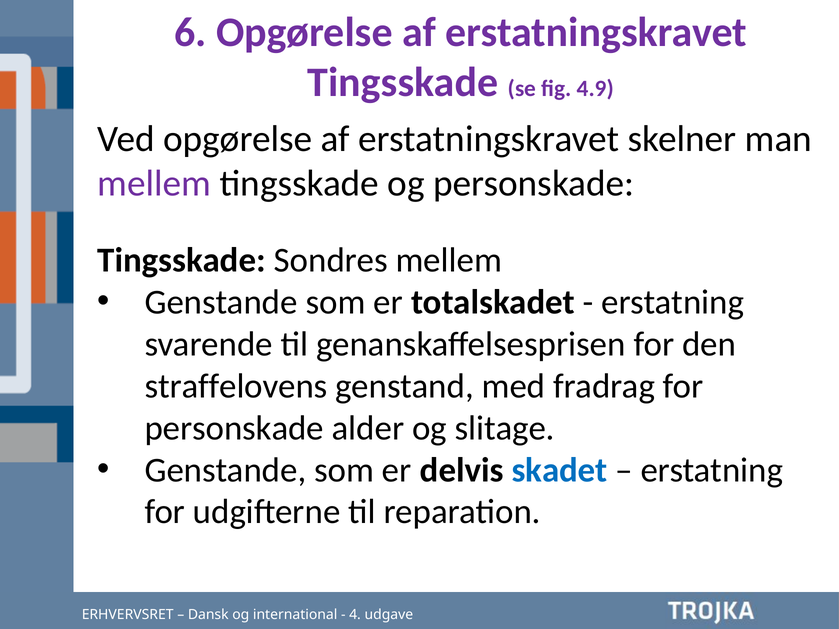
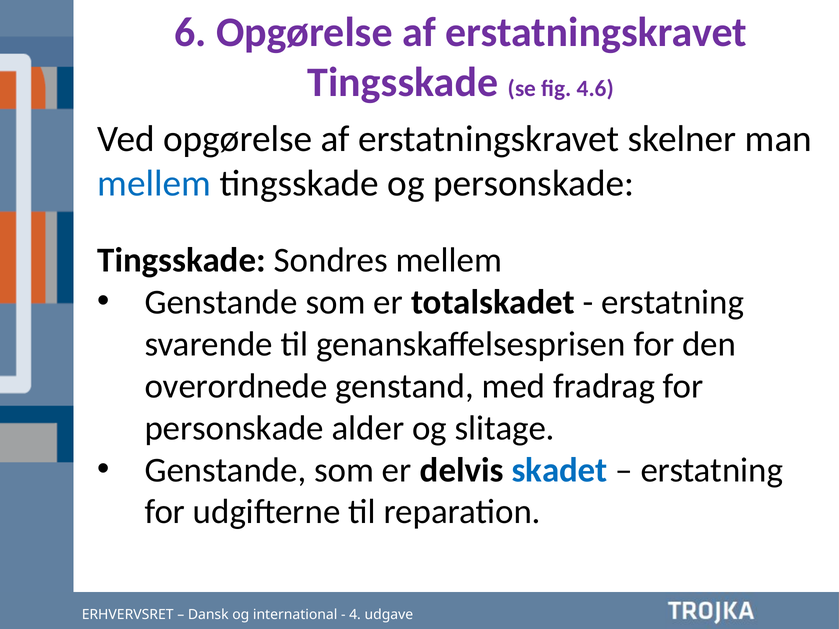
4.9: 4.9 -> 4.6 (595, 89)
mellem colour: purple -> blue (154, 184)
straffelovens: straffelovens -> overordnede (236, 386)
